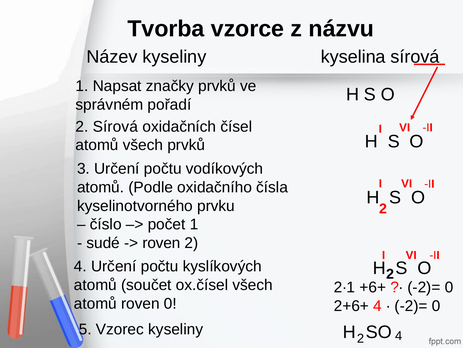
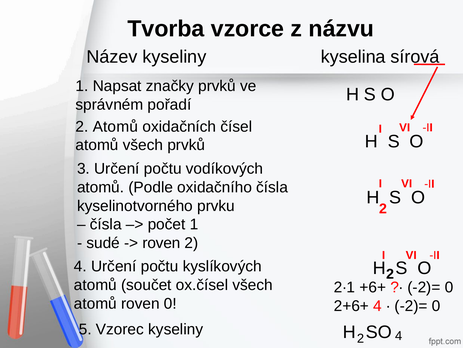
2 Sírová: Sírová -> Atomů (115, 126)
číslo: číslo -> čísla (106, 224)
